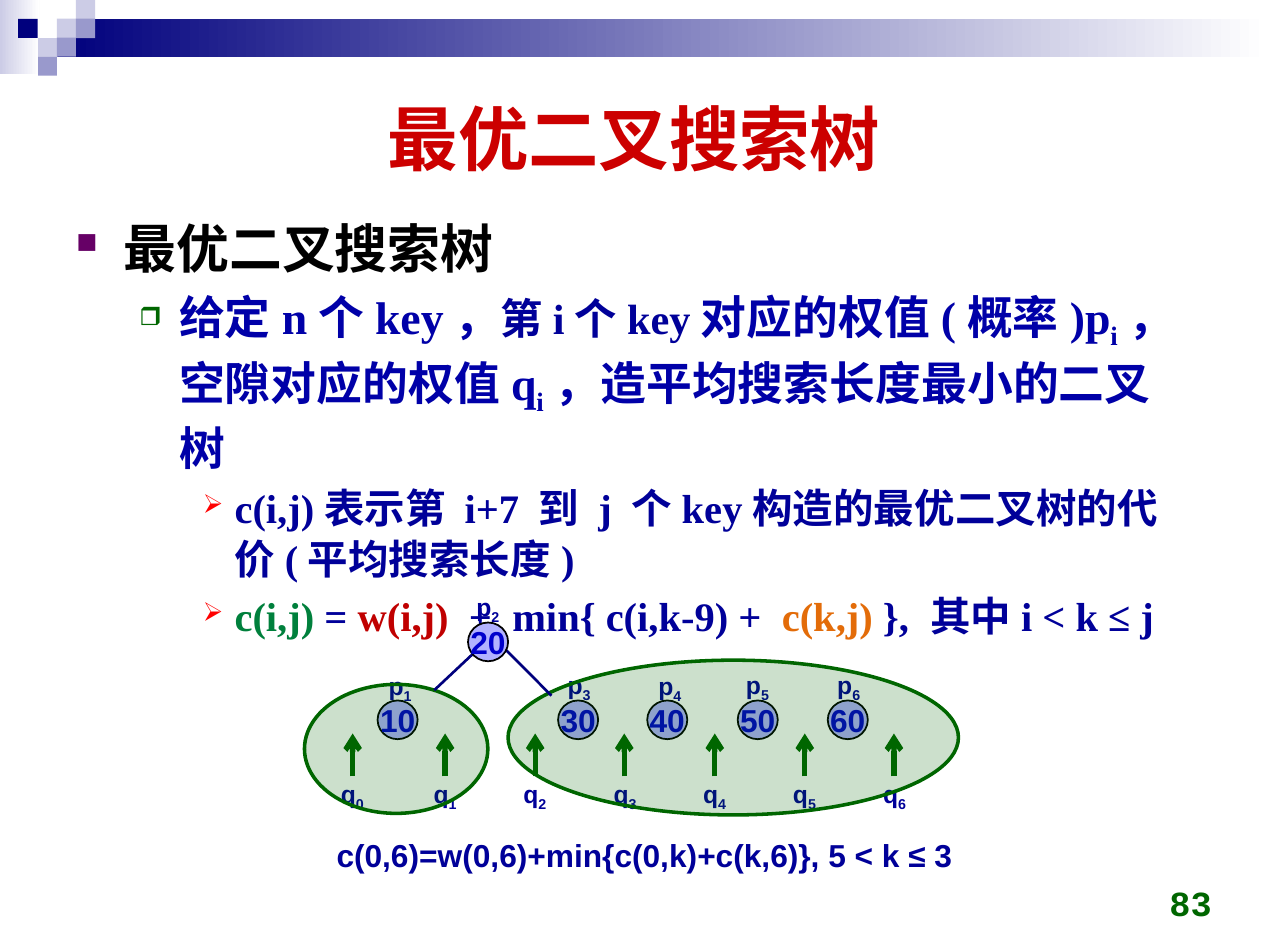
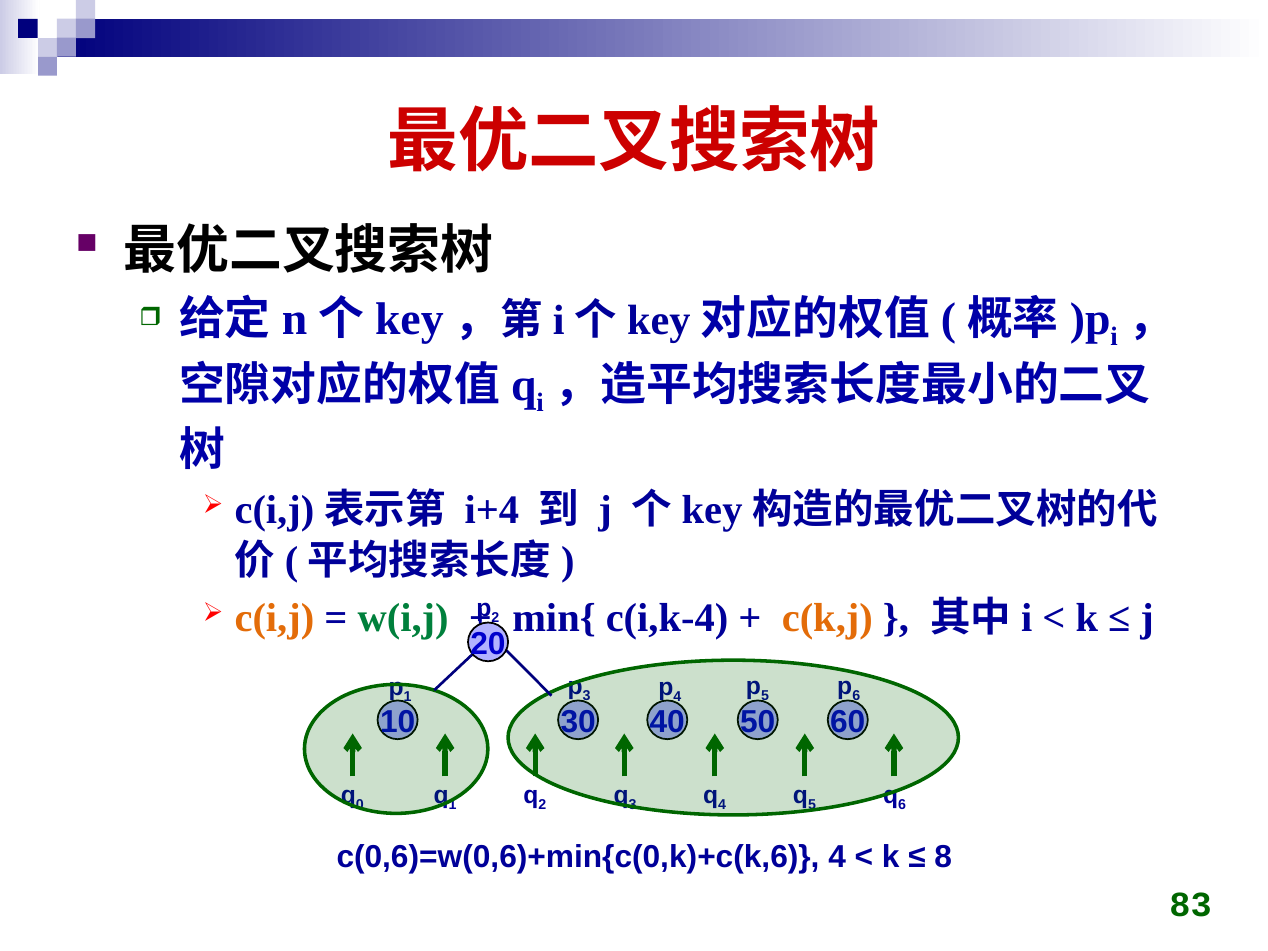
i+7: i+7 -> i+4 (492, 510)
c(i,j colour: green -> orange (274, 618)
w(i,j colour: red -> green (403, 618)
c(i,k-9: c(i,k-9 -> c(i,k-4 (667, 618)
c(0,6)=w(0,6)+min{c(0,k)+c(k,6 5: 5 -> 4 (837, 857)
3: 3 -> 8 (943, 857)
